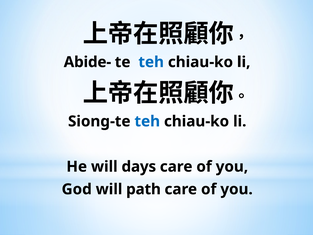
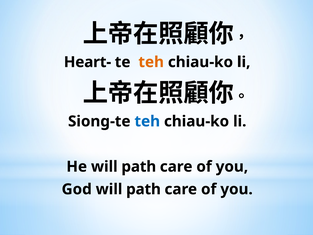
Abide-: Abide- -> Heart- (87, 62)
teh colour: blue -> orange (151, 62)
He will days: days -> path (139, 166)
